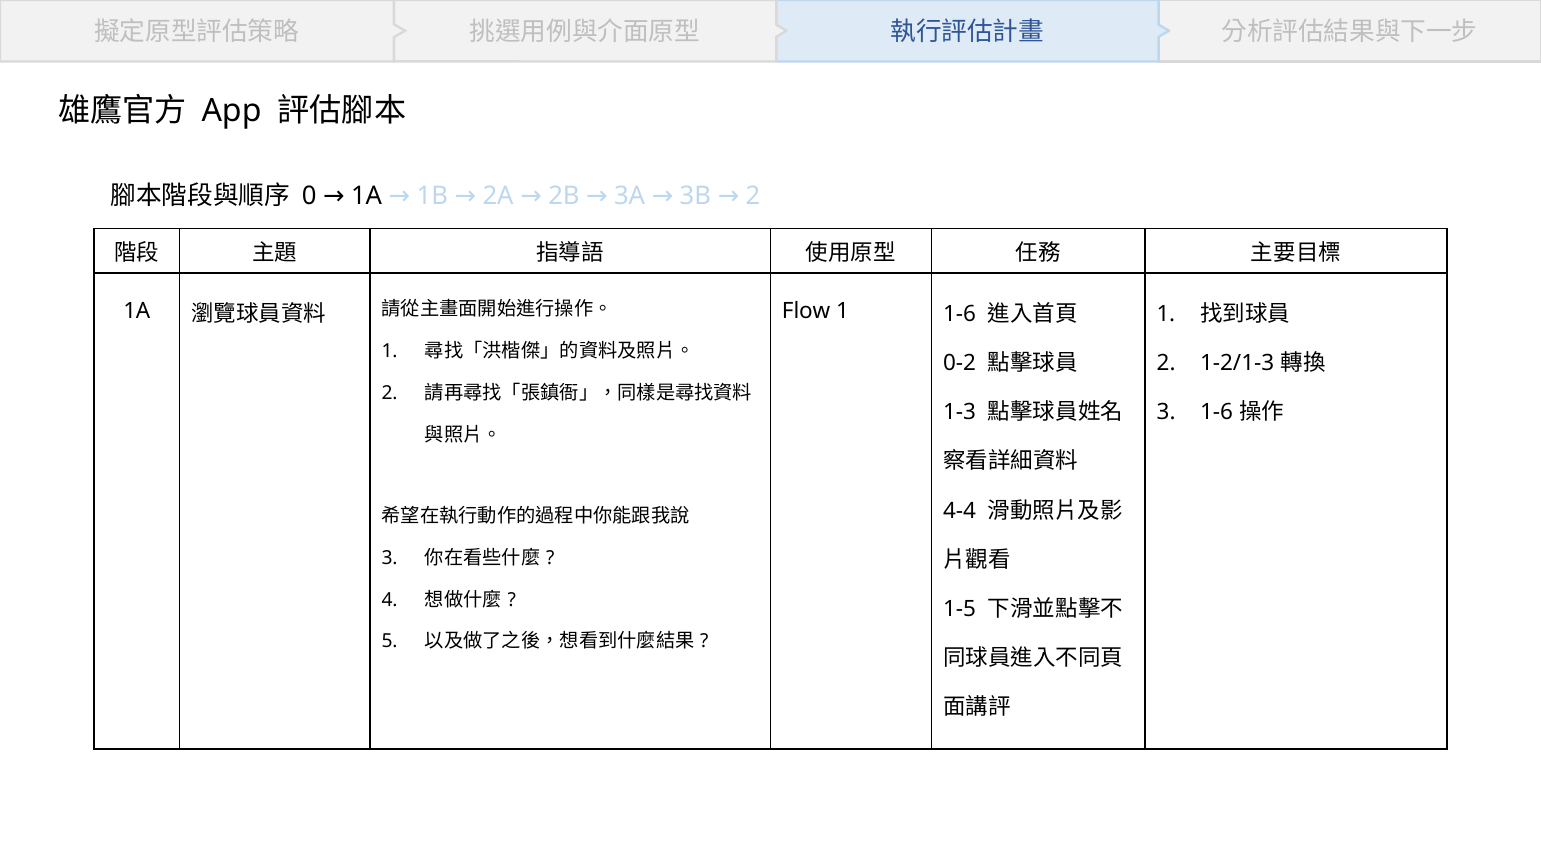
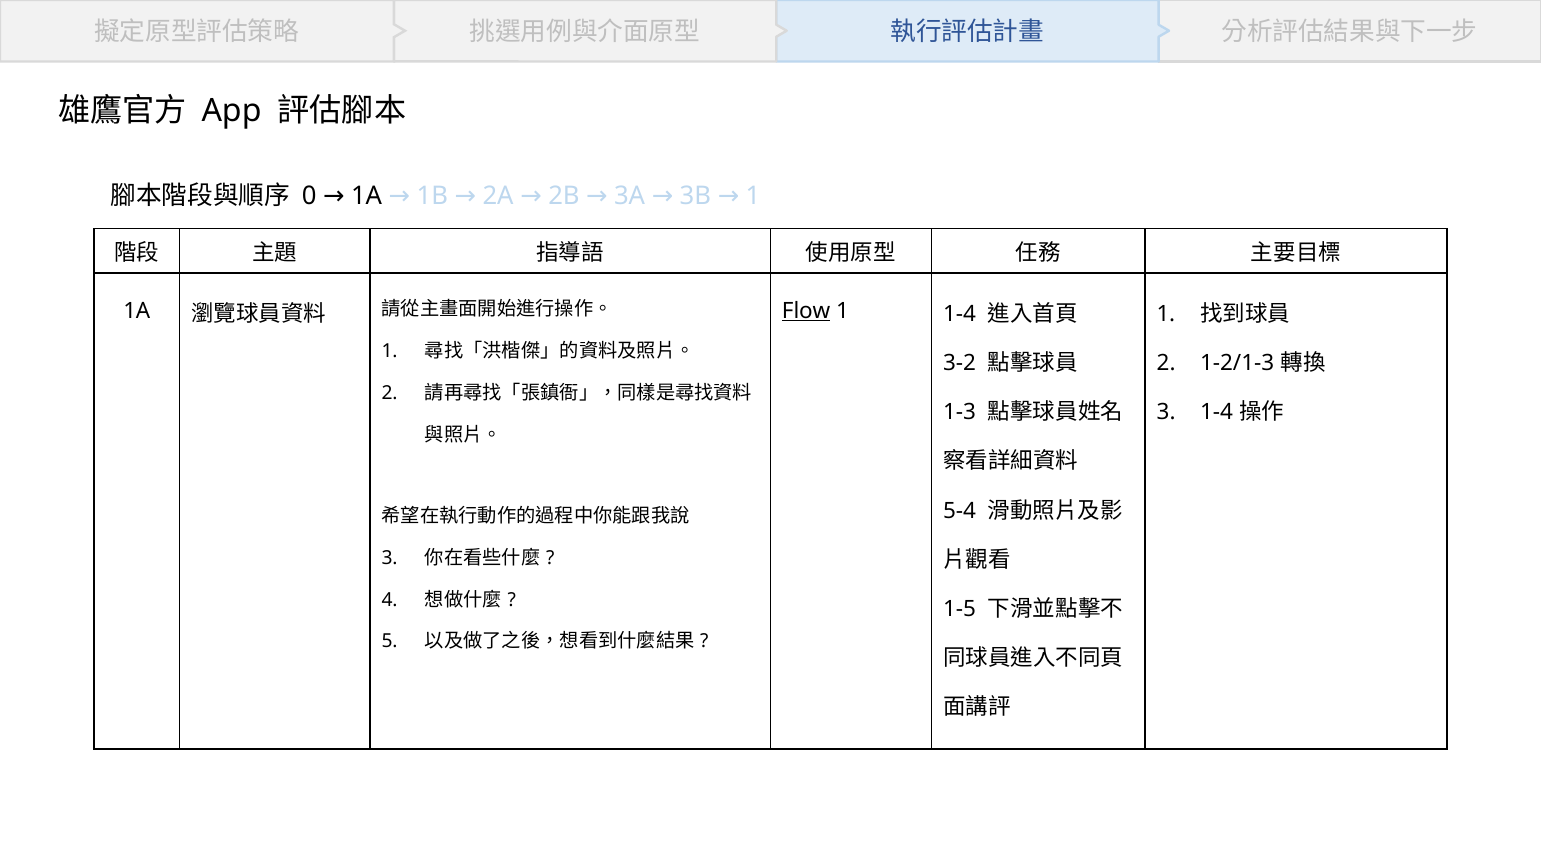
3B 2: 2 -> 1 (753, 196)
Flow underline: none -> present (806, 311)
1 1-6: 1-6 -> 1-4 (960, 314)
0-2: 0-2 -> 3-2 (960, 363)
1-6: 1-6 -> 1-4 (1217, 412)
4-4: 4-4 -> 5-4 (960, 511)
